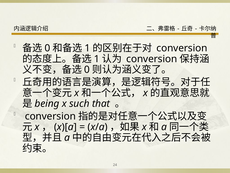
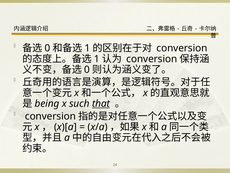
that underline: none -> present (101, 103)
